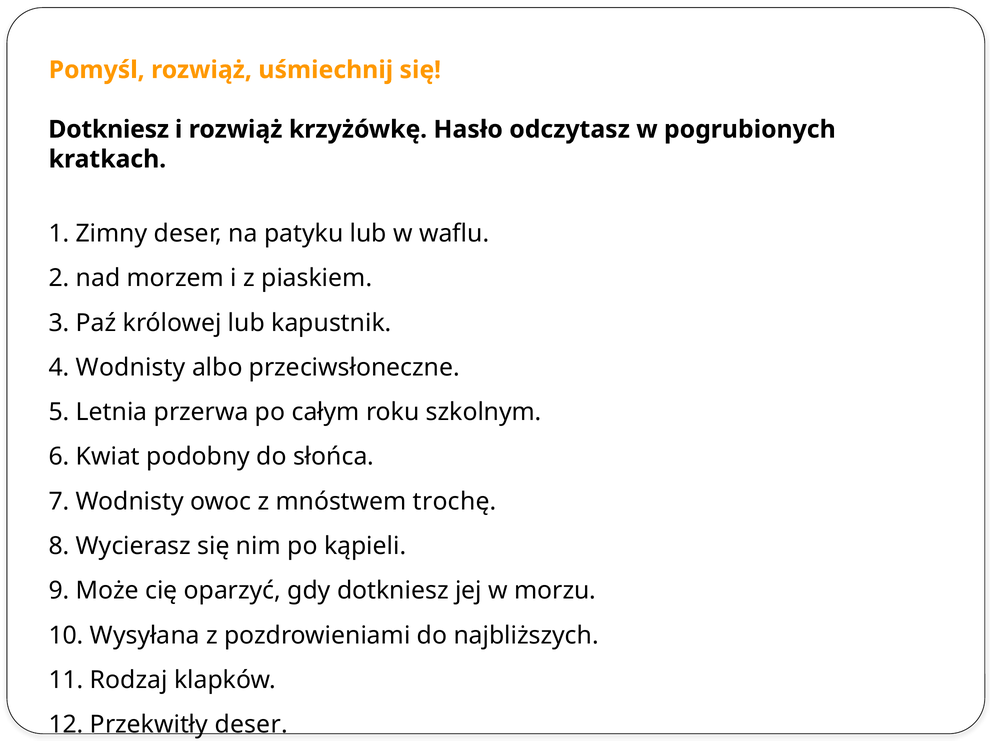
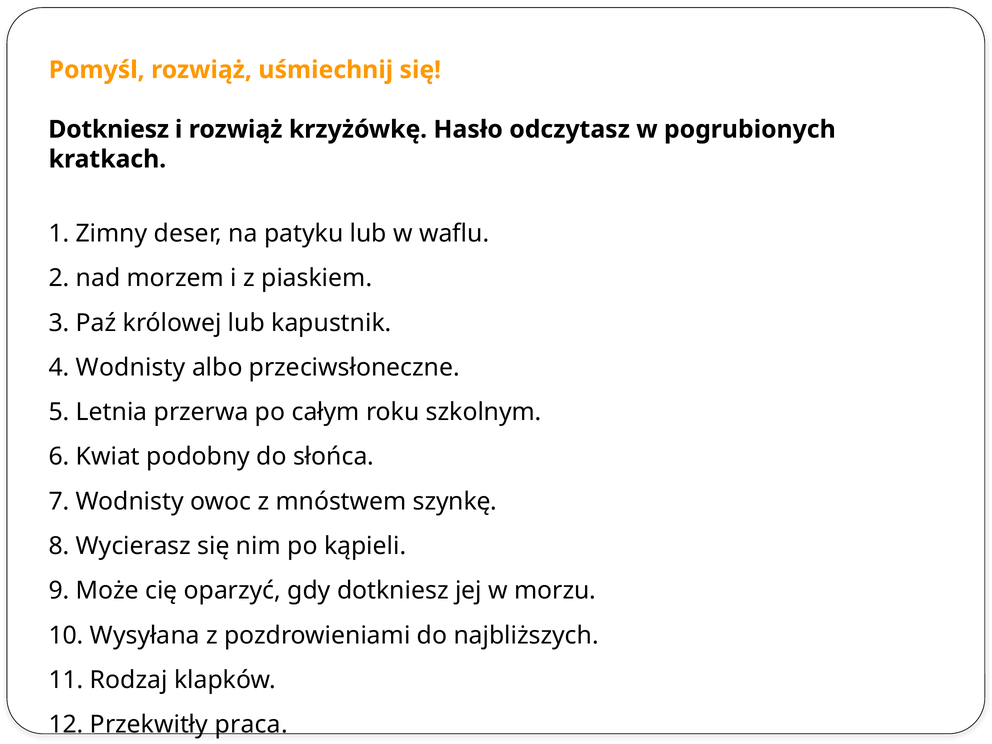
trochę: trochę -> szynkę (455, 501)
Przekwitły deser: deser -> praca (251, 725)
